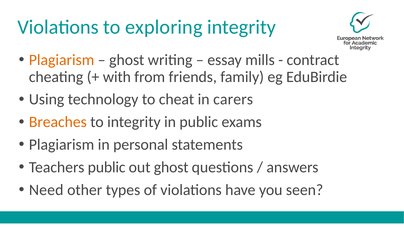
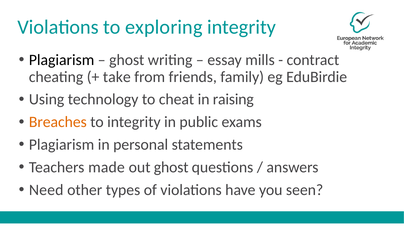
Plagiarism colour: orange -> black (62, 60)
with: with -> take (117, 77)
carers: carers -> raising (233, 99)
Teachers public: public -> made (106, 167)
